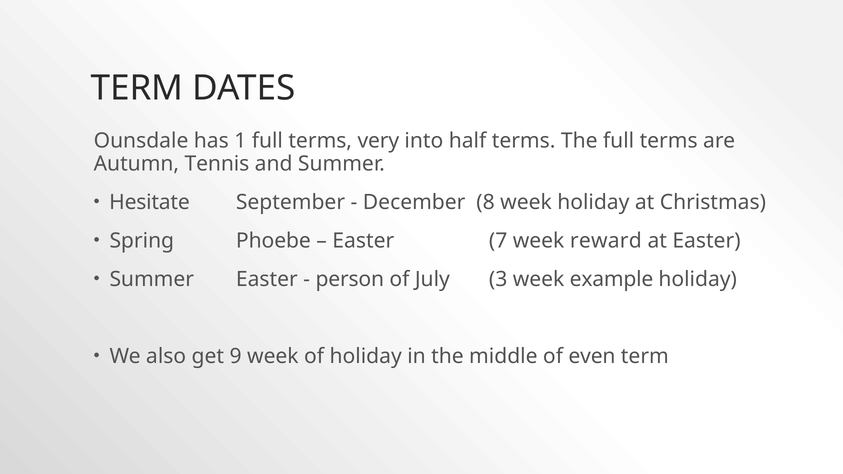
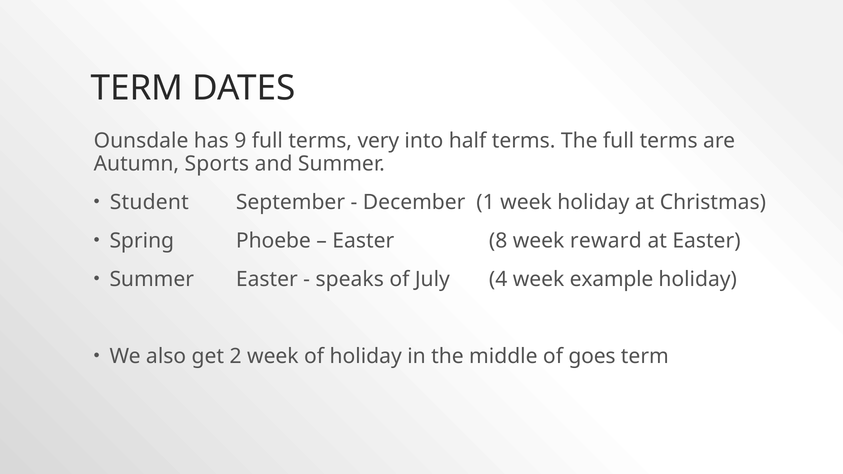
1: 1 -> 9 (240, 141)
Tennis: Tennis -> Sports (217, 164)
Hesitate: Hesitate -> Student (149, 202)
8: 8 -> 1 (486, 202)
7: 7 -> 8 (498, 241)
person: person -> speaks (350, 279)
3: 3 -> 4 (498, 279)
9: 9 -> 2 (236, 357)
even: even -> goes (592, 357)
